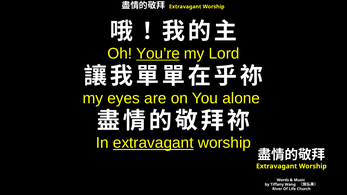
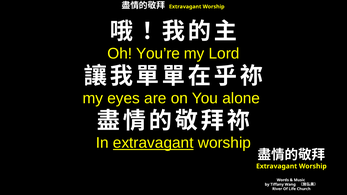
You’re underline: present -> none (158, 54)
